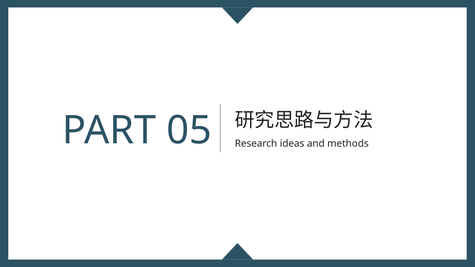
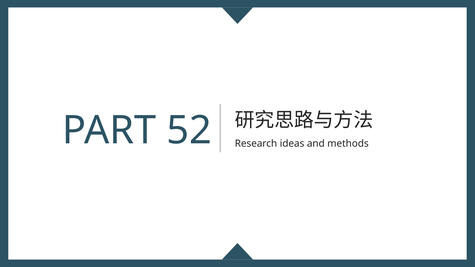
05: 05 -> 52 (189, 131)
